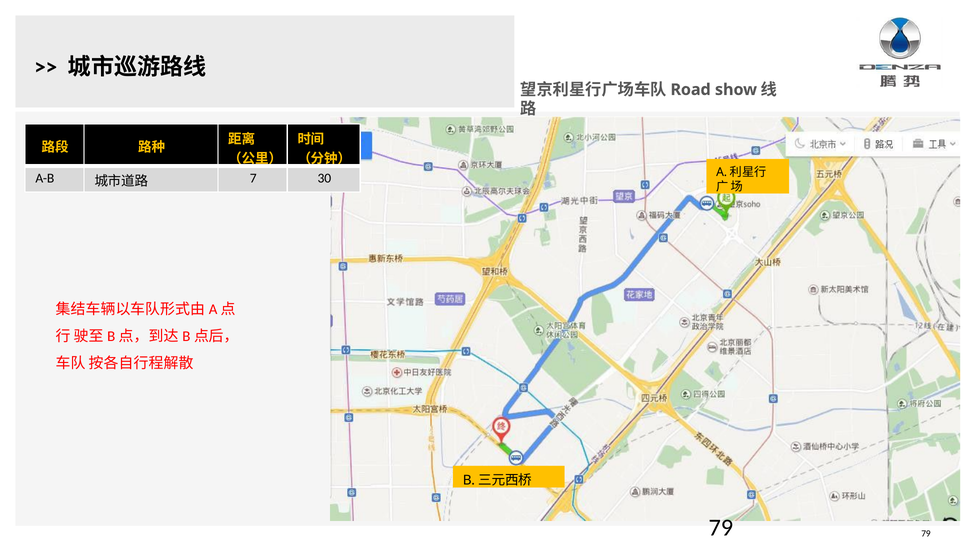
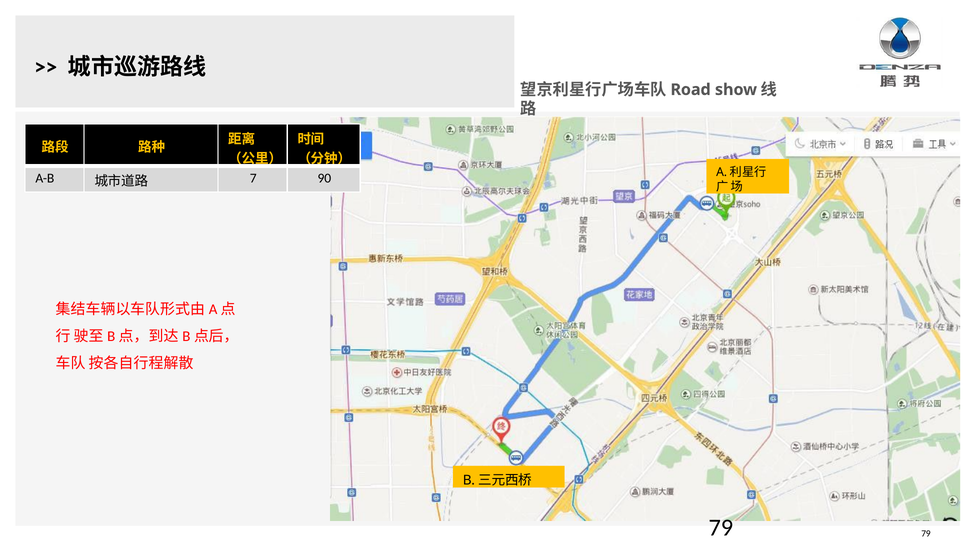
30: 30 -> 90 (324, 179)
